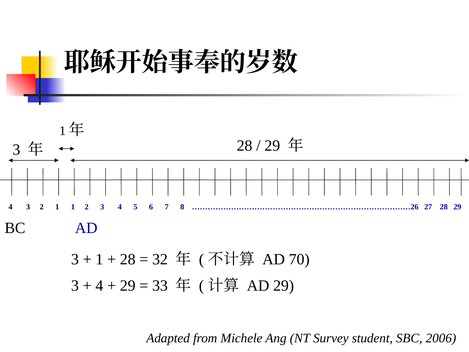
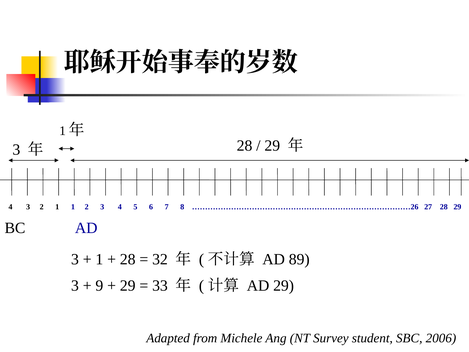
70: 70 -> 89 (299, 259)
4: 4 -> 9 (99, 286)
